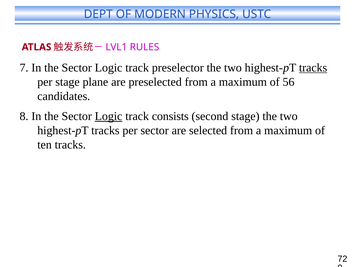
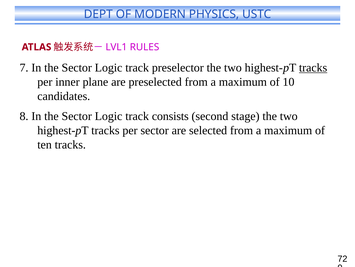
per stage: stage -> inner (68, 82)
56: 56 -> 10 (289, 82)
Logic underline: present -> none (109, 116)
